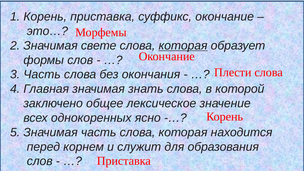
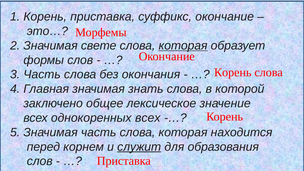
Плести: Плести -> Корень (233, 72)
однокоренных ясно: ясно -> всех (148, 118)
служит underline: none -> present (139, 147)
